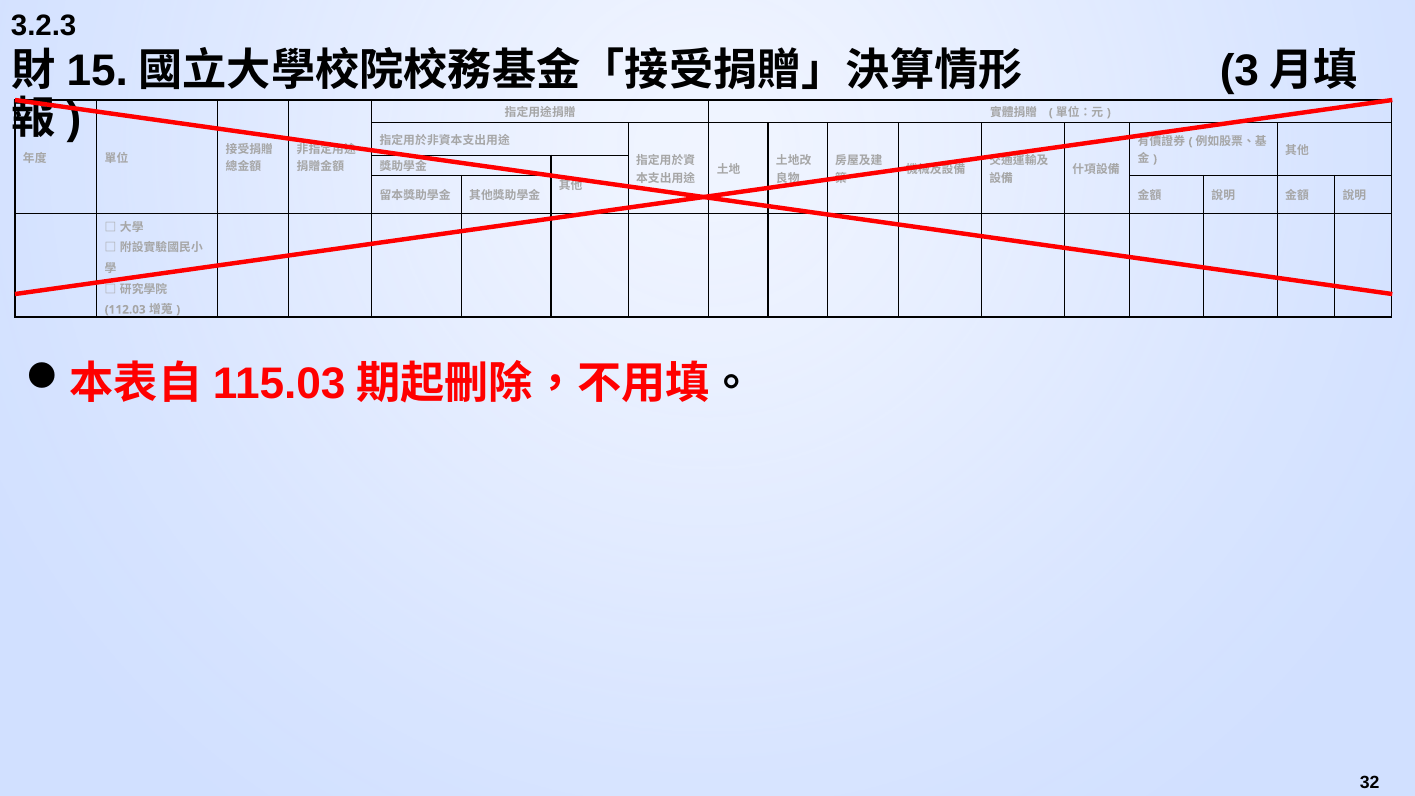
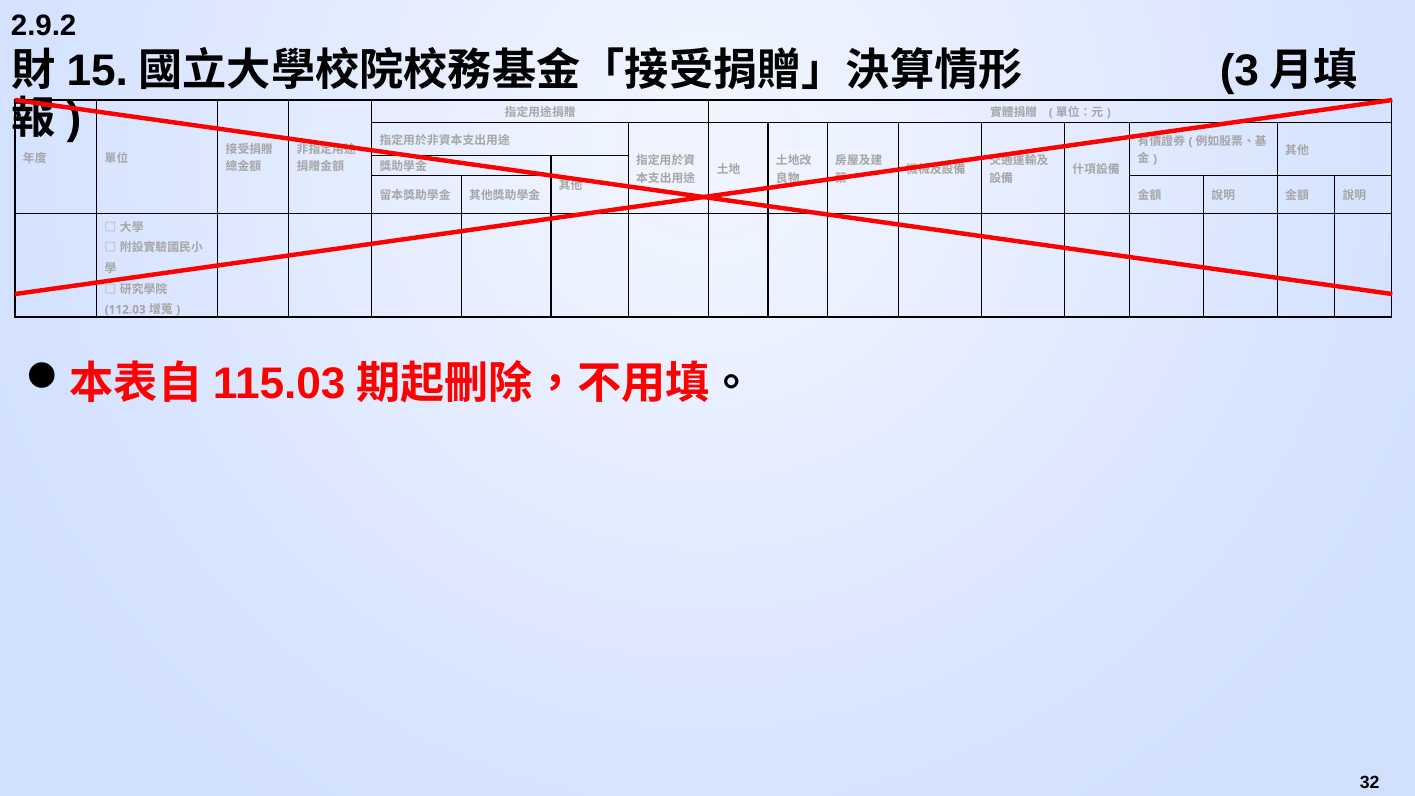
3.2.3: 3.2.3 -> 2.9.2 (44, 26)
